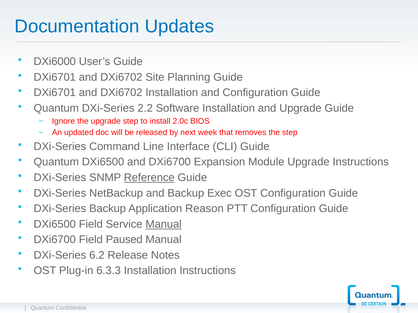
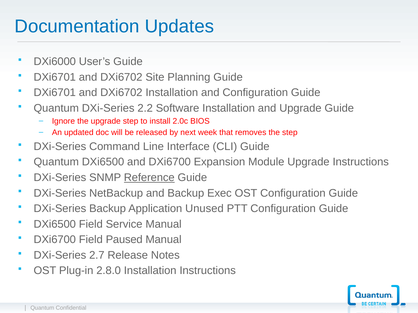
Reason: Reason -> Unused (204, 209)
Manual underline: present -> none (164, 224)
6.2: 6.2 -> 2.7 (97, 256)
6.3.3: 6.3.3 -> 2.8.0 (109, 271)
